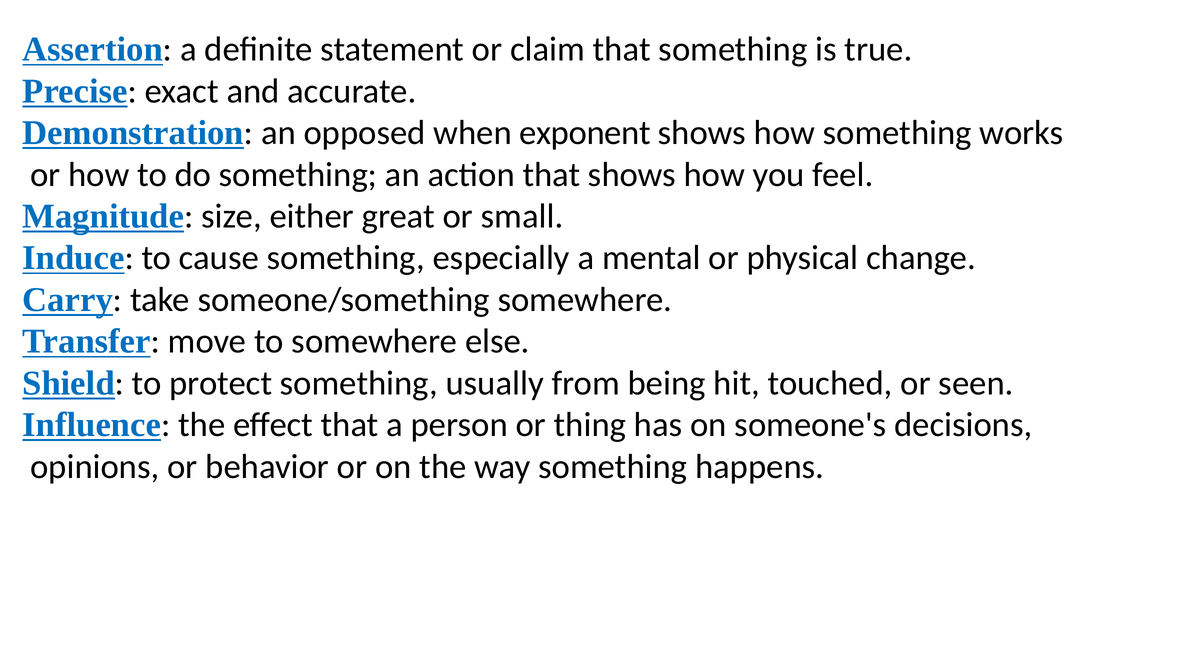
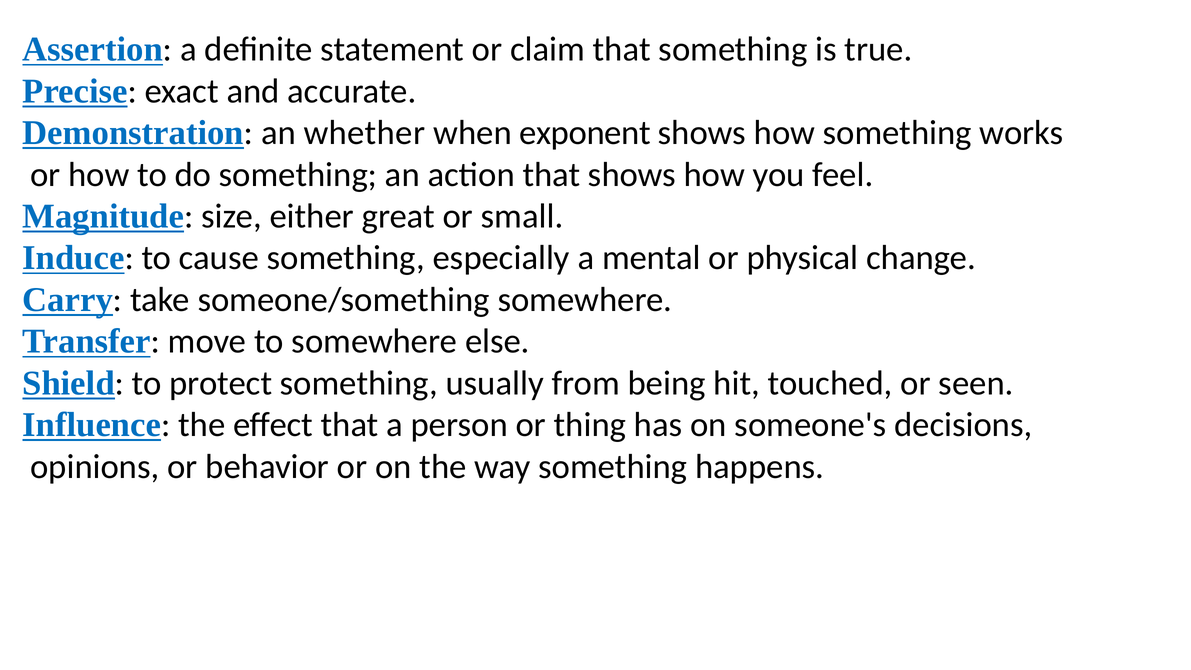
opposed: opposed -> whether (364, 133)
